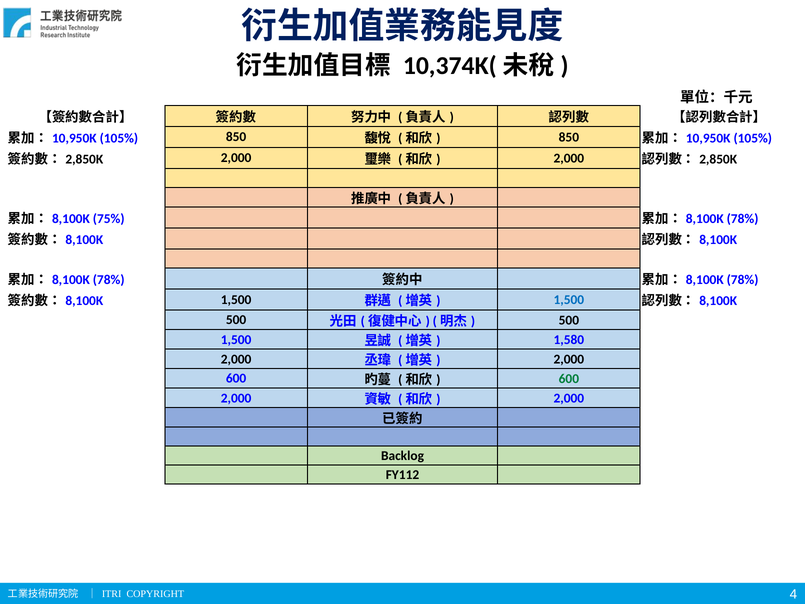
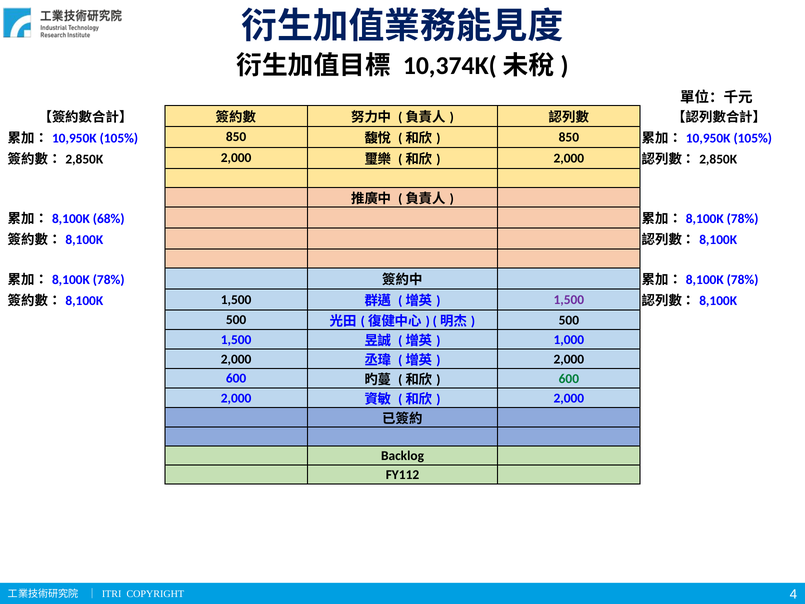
75%: 75% -> 68% (109, 219)
1,500 colour: blue -> purple (569, 300)
1,580: 1,580 -> 1,000 (569, 340)
